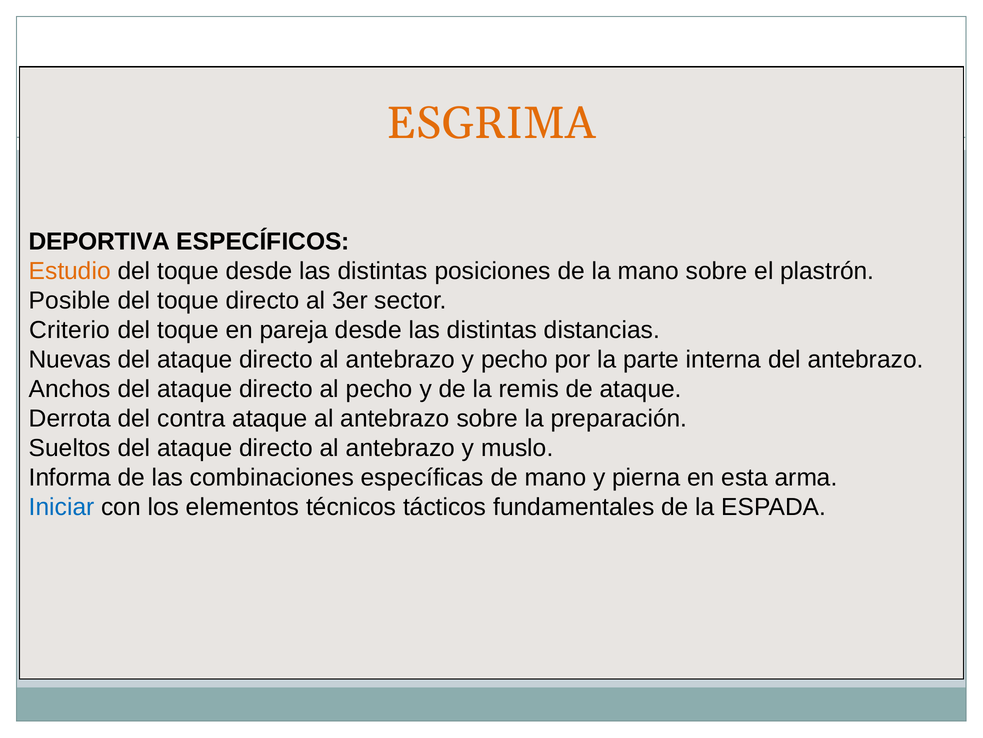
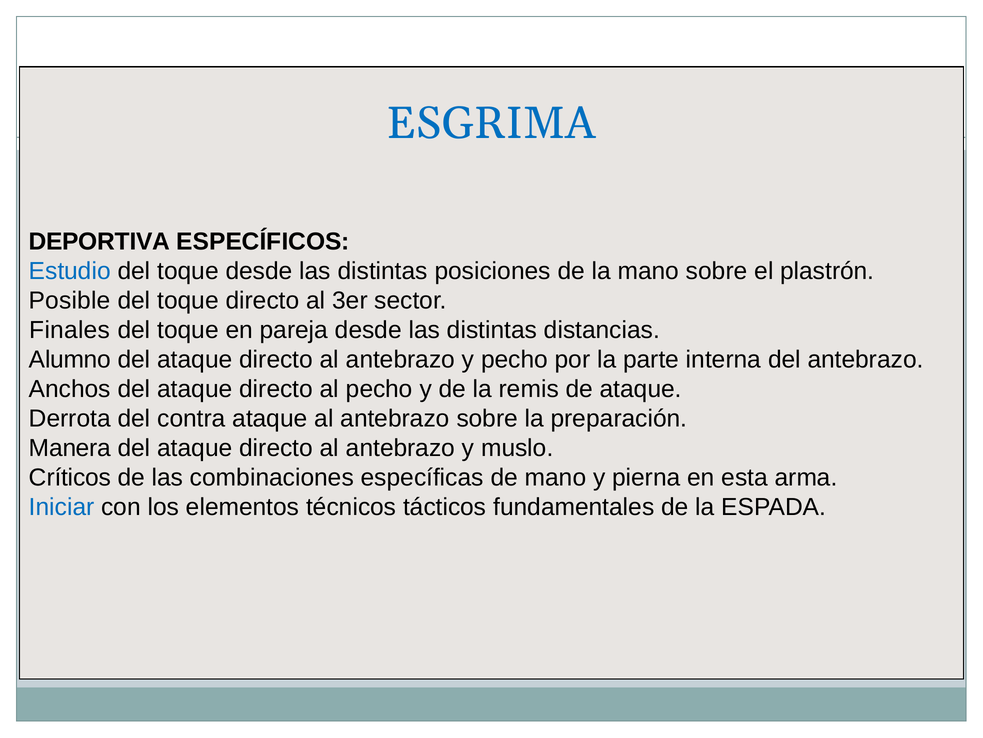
ESGRIMA colour: orange -> blue (491, 123)
Estudio colour: orange -> blue (70, 271)
Criterio: Criterio -> Finales (70, 330)
Nuevas: Nuevas -> Alumno (70, 359)
Sueltos: Sueltos -> Manera (70, 448)
Informa: Informa -> Críticos (70, 477)
